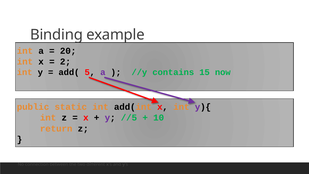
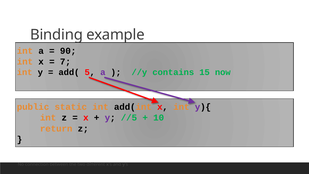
20: 20 -> 90 (68, 51)
2: 2 -> 7 (65, 62)
